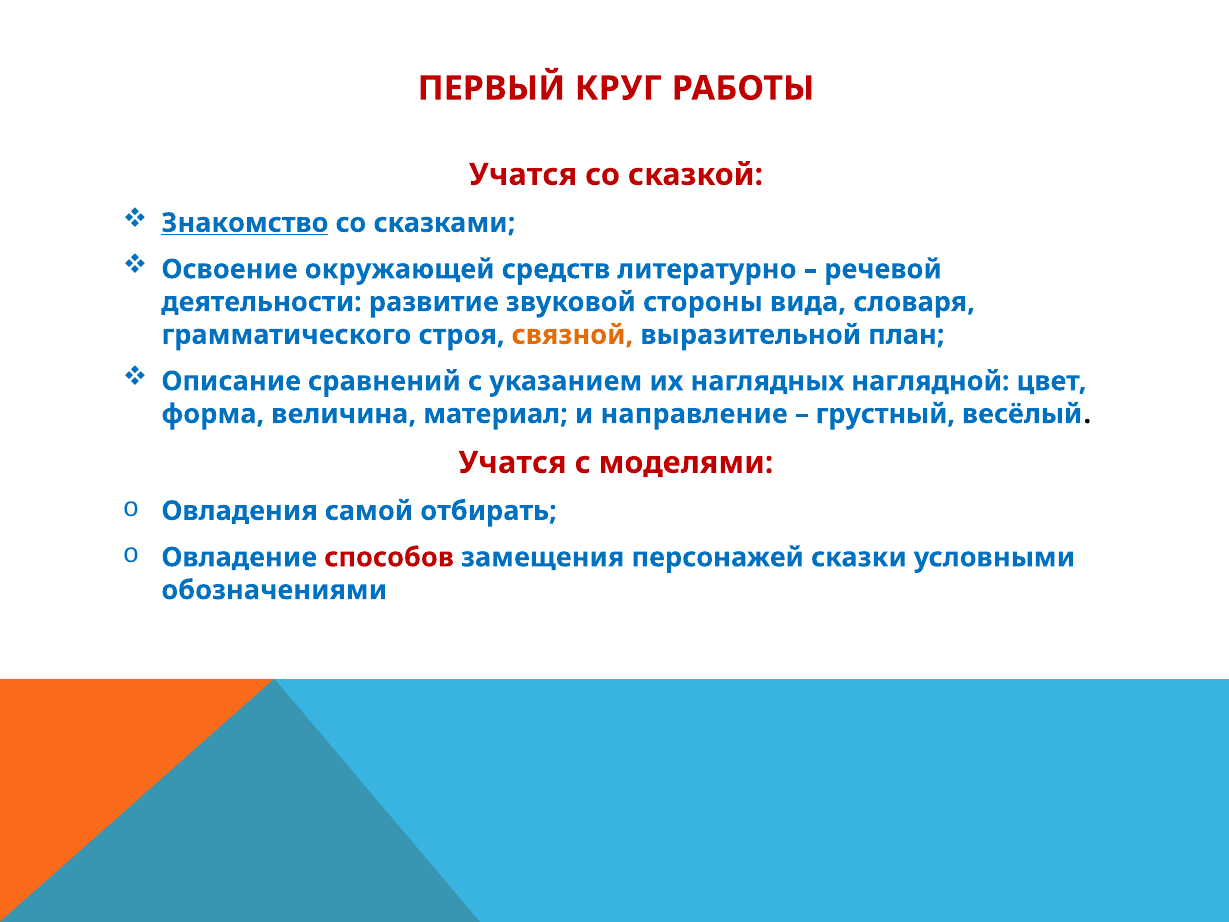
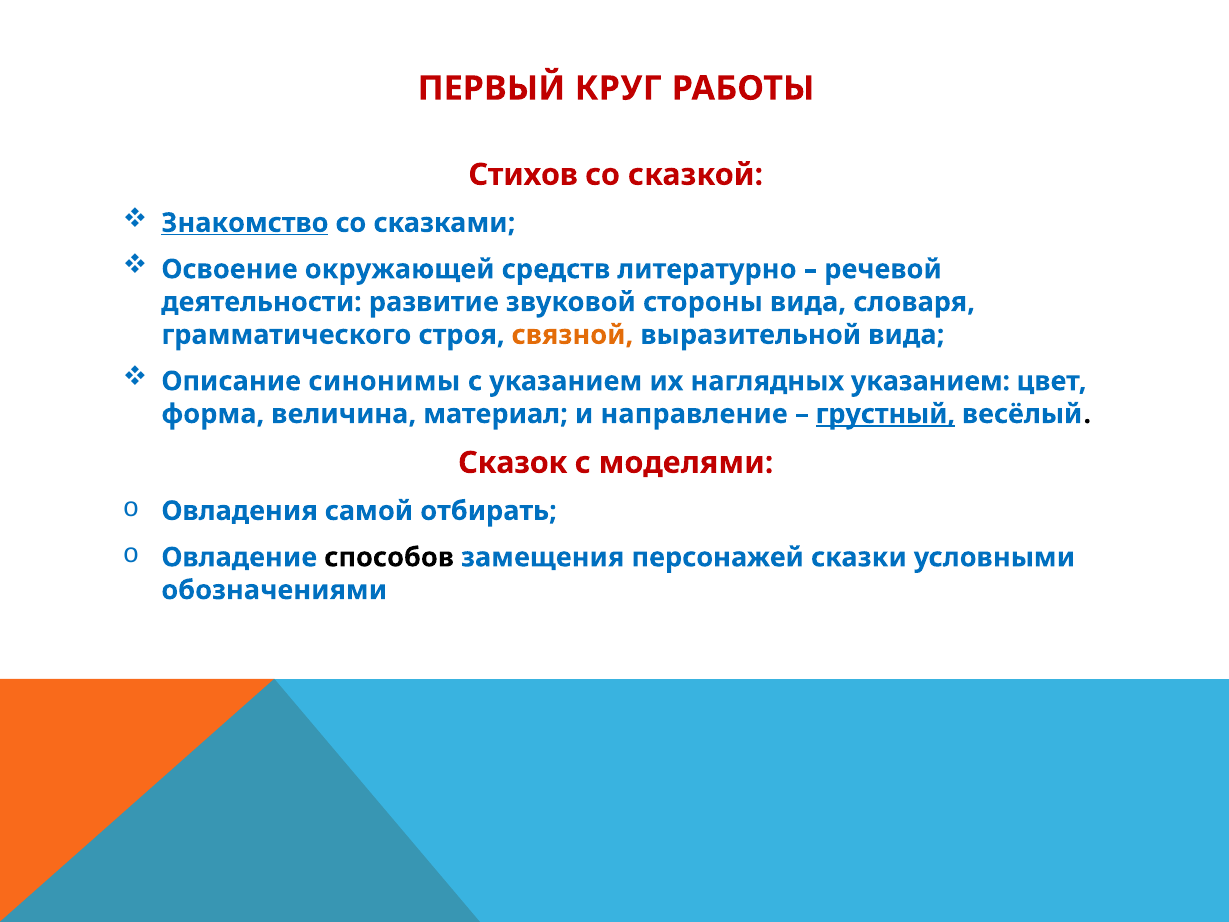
Учатся: Учатся -> Стихов (523, 175)
выразительной план: план -> вида (906, 335)
сравнений: сравнений -> синонимы (384, 381)
наглядных наглядной: наглядной -> указанием (930, 381)
грустный underline: none -> present (885, 414)
Учатся: Учатся -> Сказок (513, 463)
способов colour: red -> black (389, 557)
